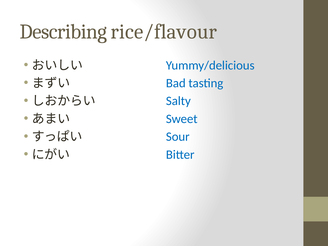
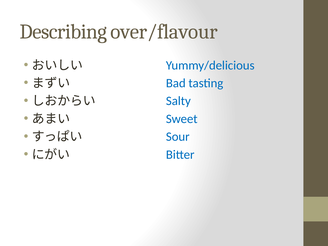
rice/flavour: rice/flavour -> over/flavour (164, 32)
